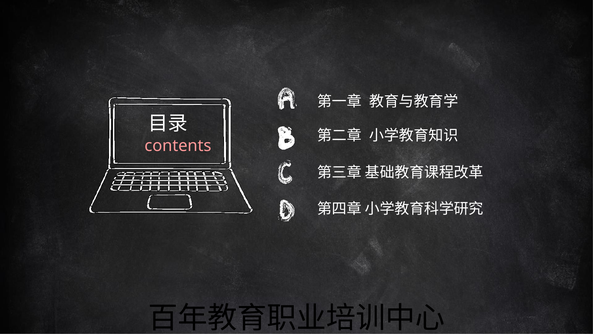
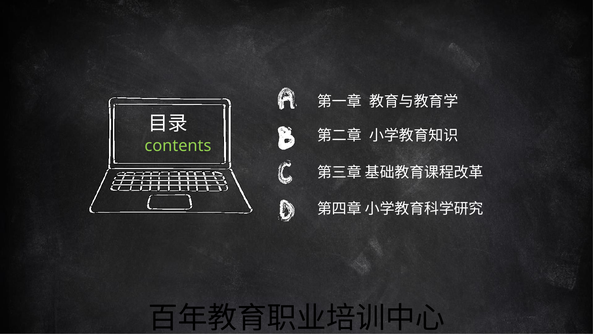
contents colour: pink -> light green (178, 146)
